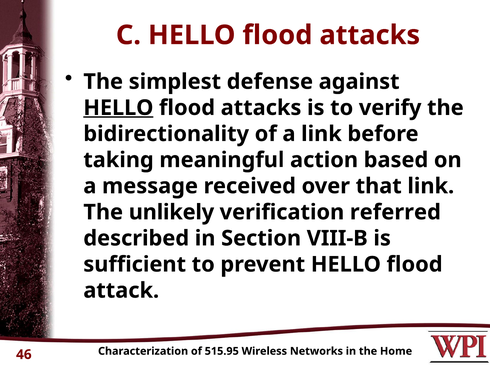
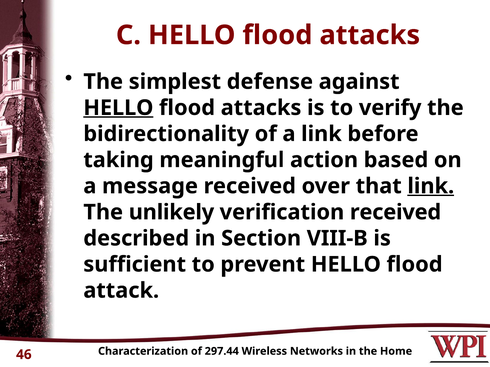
link underline: none -> present (431, 186)
verification referred: referred -> received (396, 212)
515.95: 515.95 -> 297.44 (222, 352)
